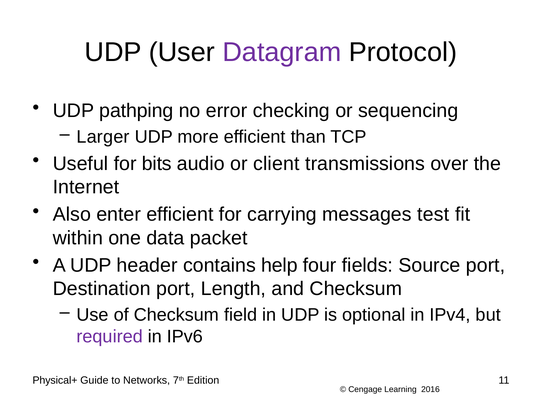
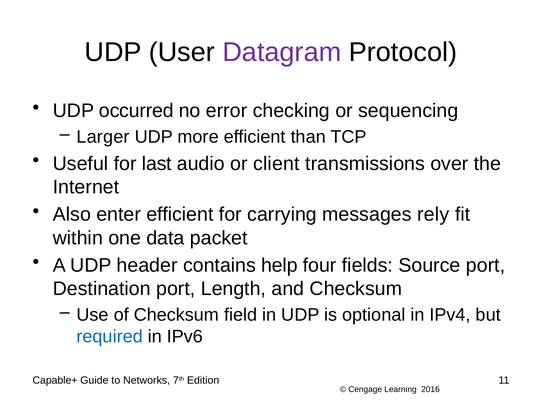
pathping: pathping -> occurred (136, 111)
bits: bits -> last (157, 163)
test: test -> rely (433, 214)
required colour: purple -> blue (110, 336)
Physical+: Physical+ -> Capable+ (55, 380)
